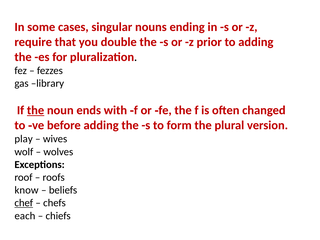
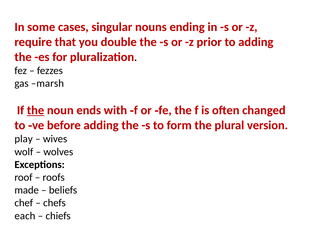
library: library -> marsh (47, 83)
know: know -> made (27, 190)
chef underline: present -> none (24, 203)
